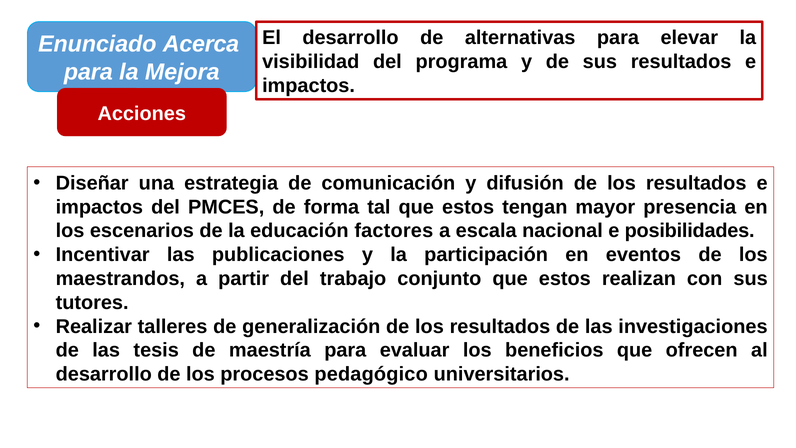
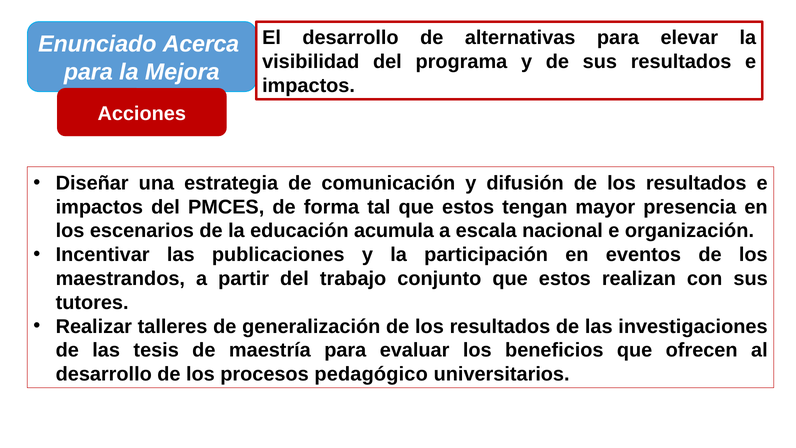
factores: factores -> acumula (394, 231)
posibilidades: posibilidades -> organización (689, 231)
